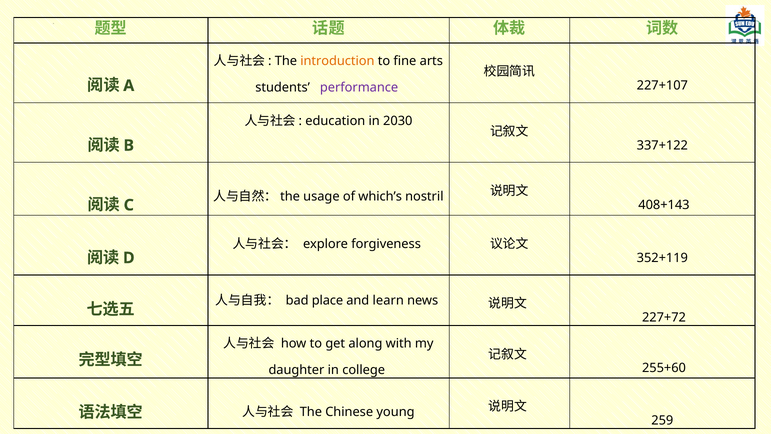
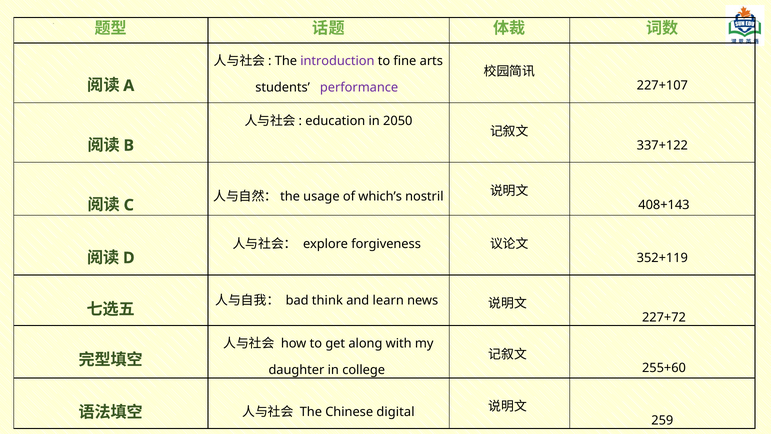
introduction colour: orange -> purple (337, 61)
2030: 2030 -> 2050 (398, 121)
place: place -> think (327, 300)
young: young -> digital (395, 411)
